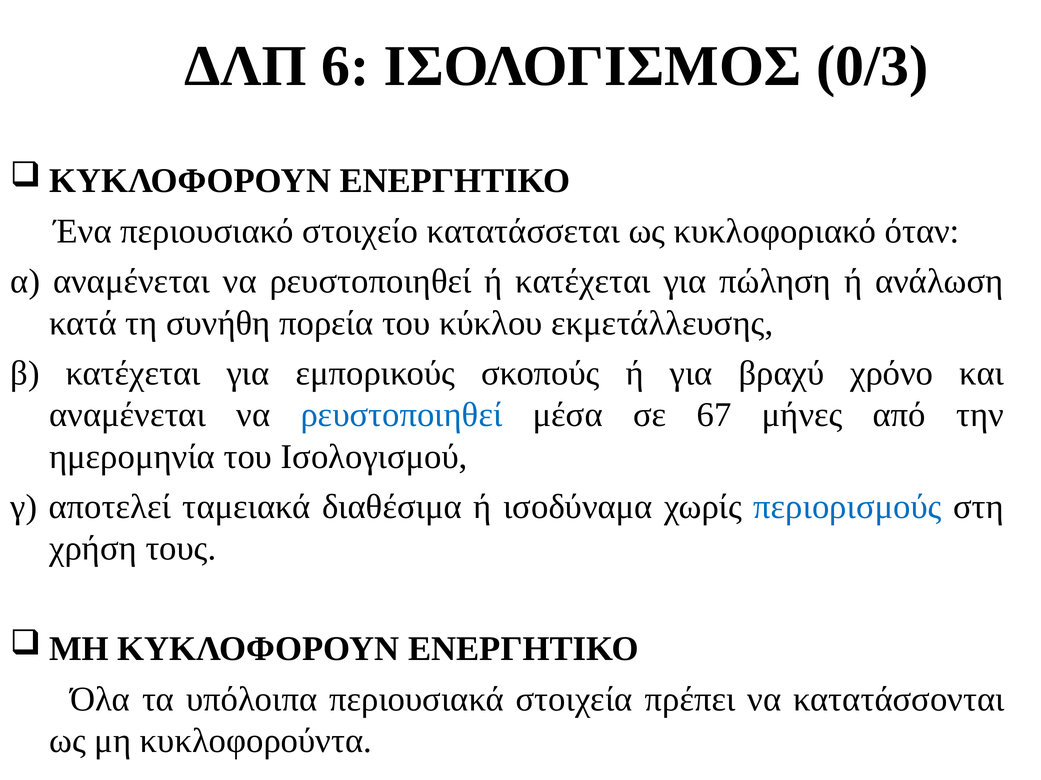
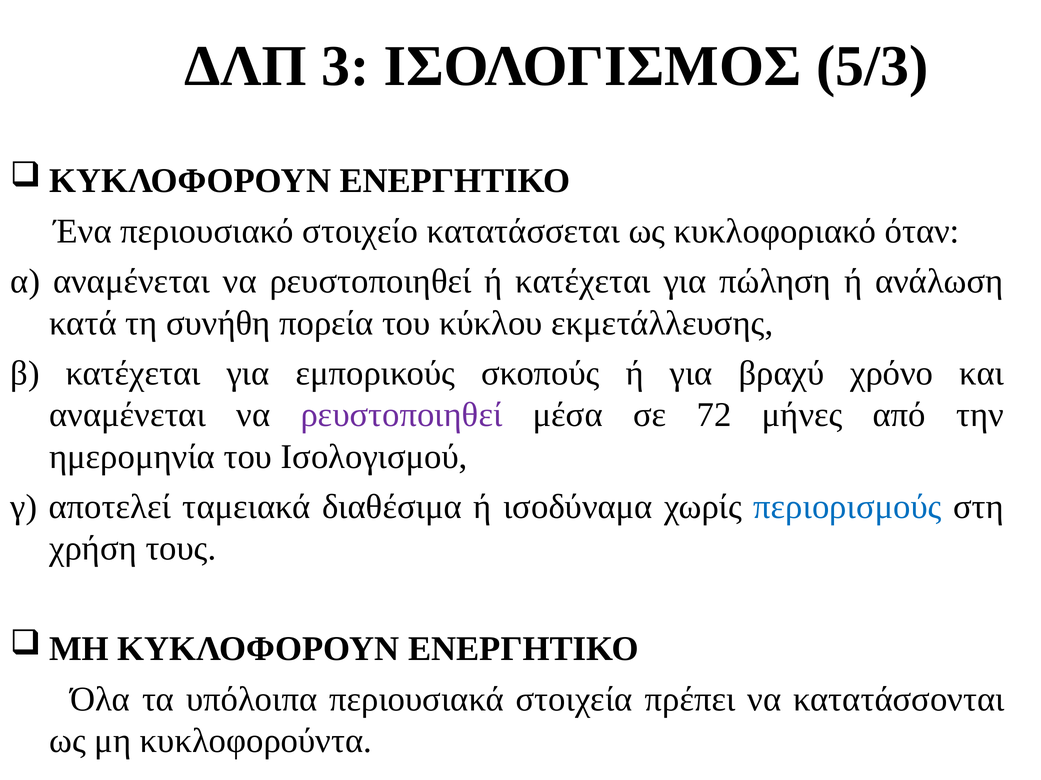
6: 6 -> 3 (345, 66)
0/3: 0/3 -> 5/3 (872, 66)
ρευστοποιηθεί colour: blue -> purple (402, 415)
67: 67 -> 72 (714, 415)
